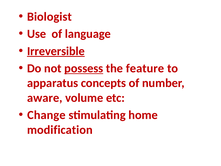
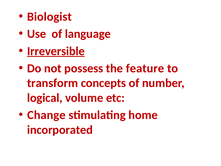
possess underline: present -> none (84, 68)
apparatus: apparatus -> transform (53, 83)
aware: aware -> logical (45, 98)
modification: modification -> incorporated (60, 130)
